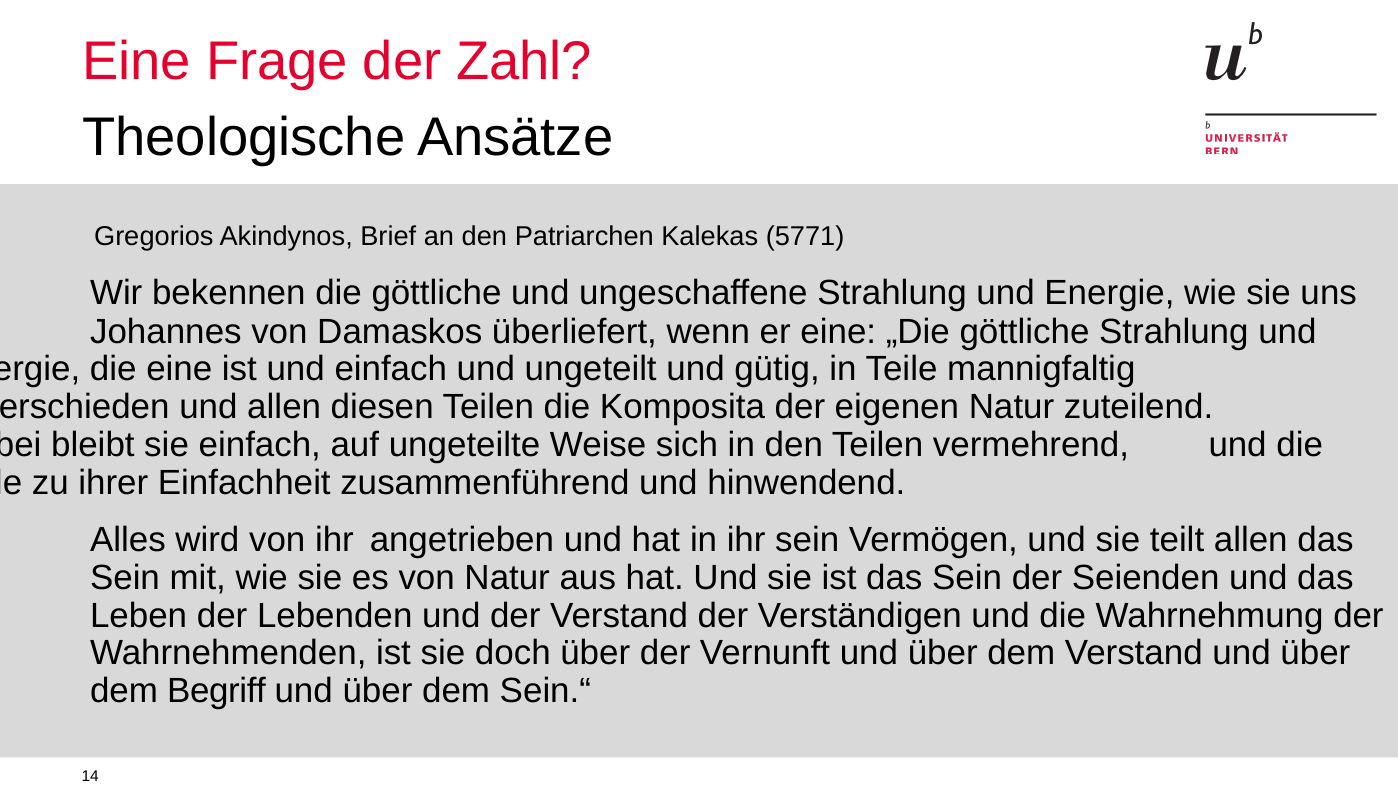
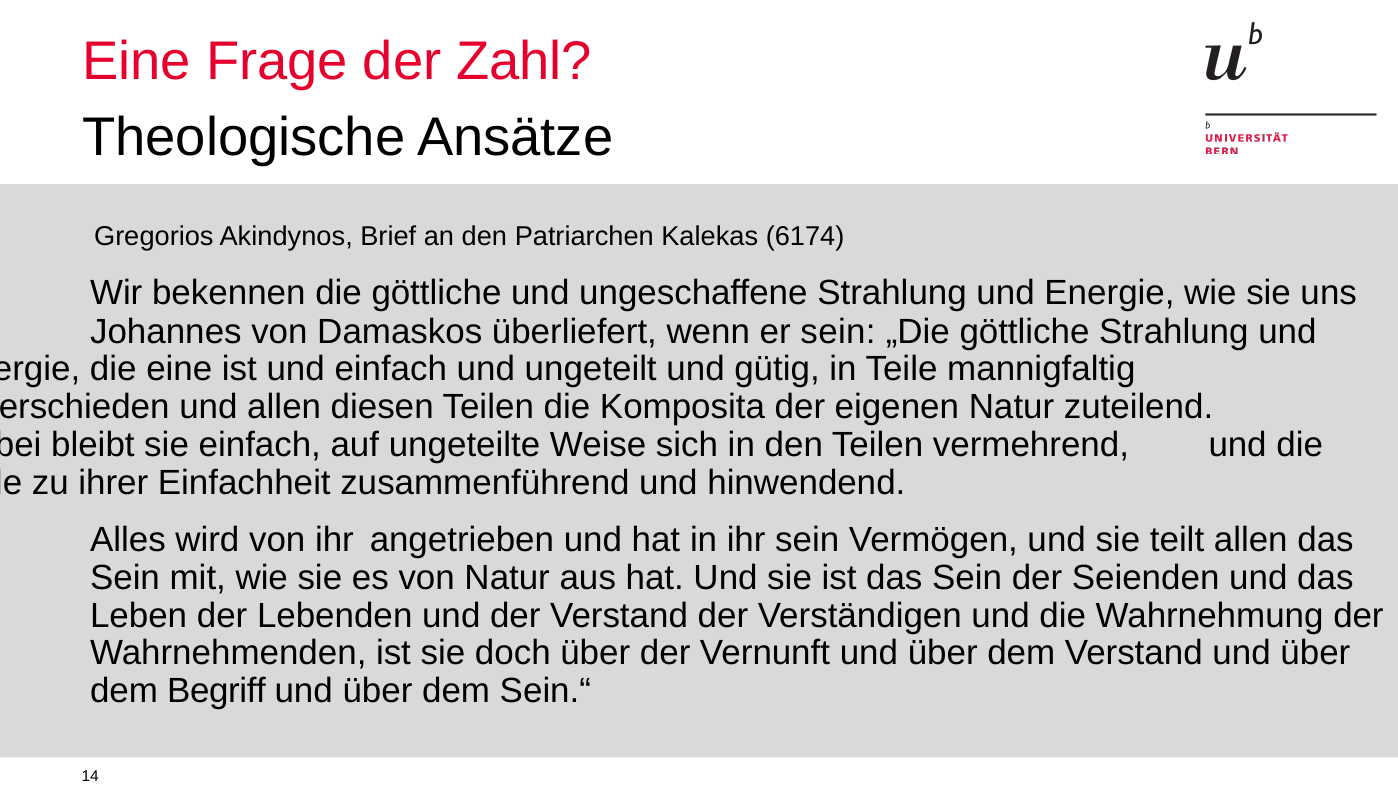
5771: 5771 -> 6174 (805, 237)
er eine: eine -> sein (838, 331)
